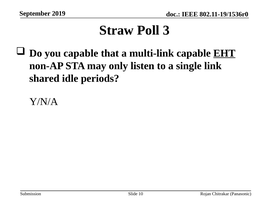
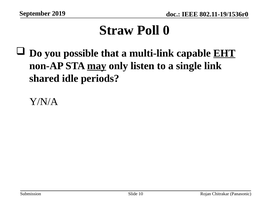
3: 3 -> 0 (166, 30)
you capable: capable -> possible (81, 53)
may underline: none -> present (97, 66)
